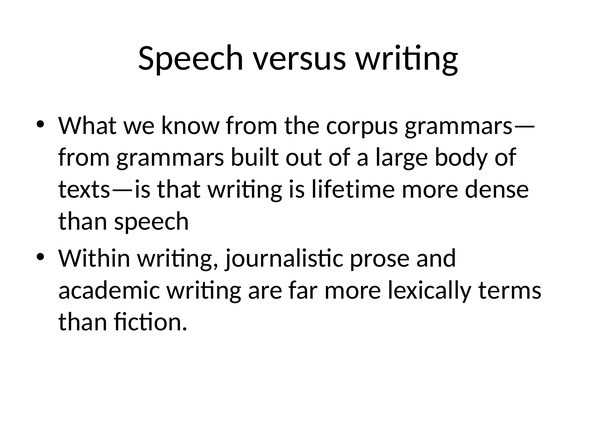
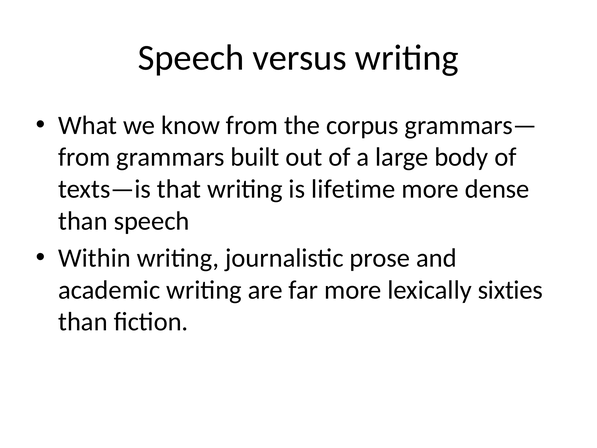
terms: terms -> sixties (510, 290)
